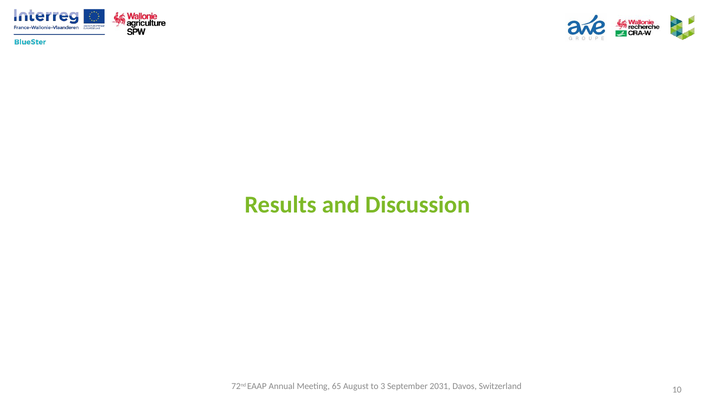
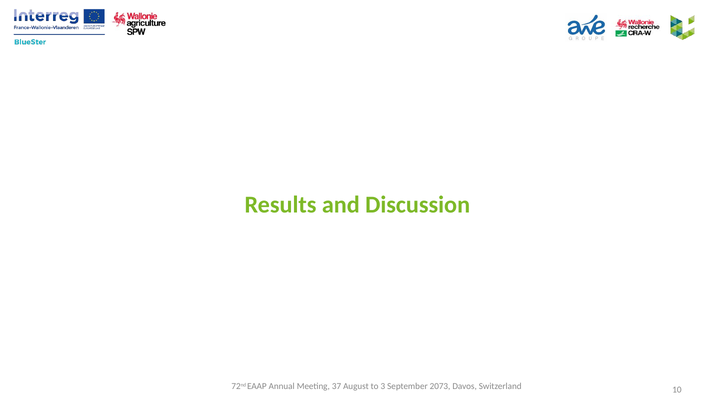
65: 65 -> 37 (337, 386)
2031: 2031 -> 2073 (440, 386)
